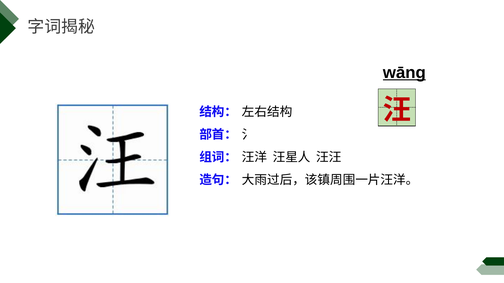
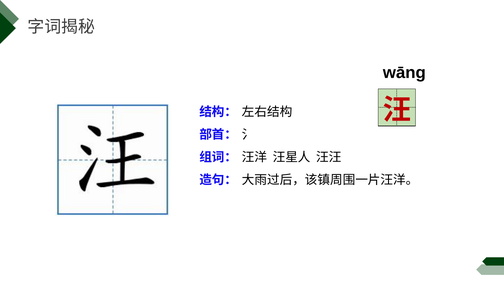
wāng underline: present -> none (404, 73)
